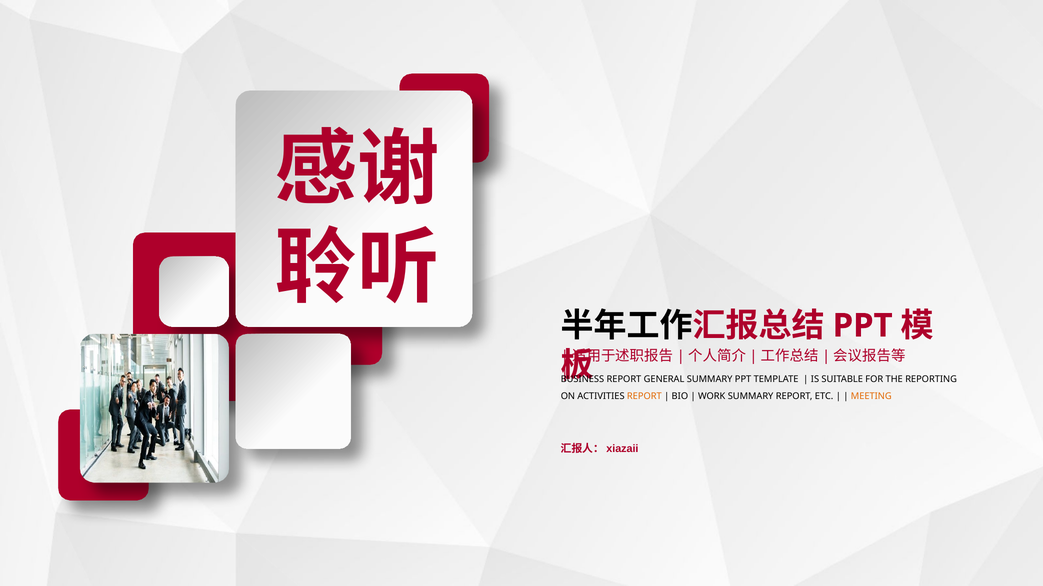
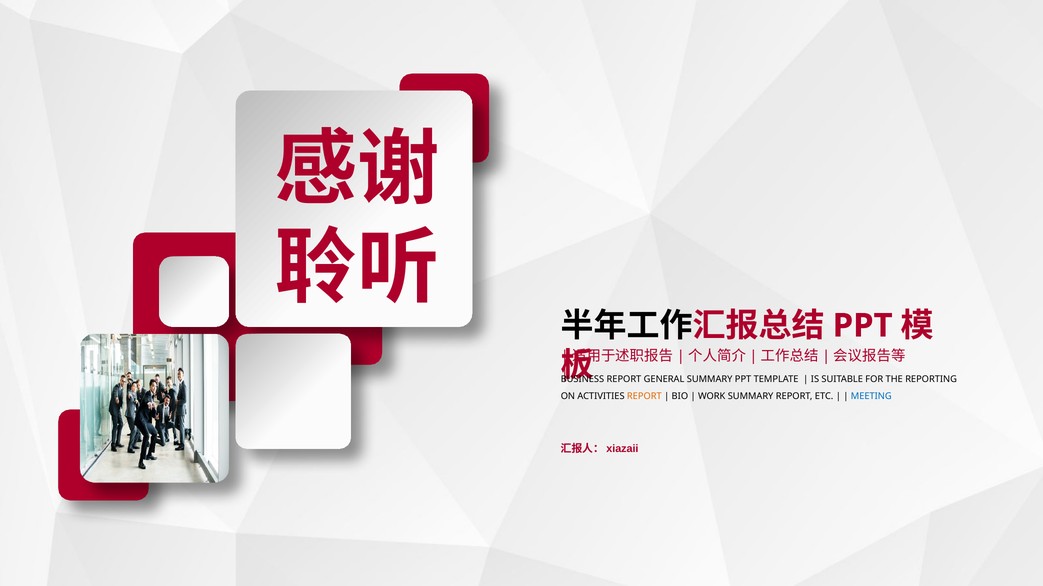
MEETING colour: orange -> blue (871, 397)
